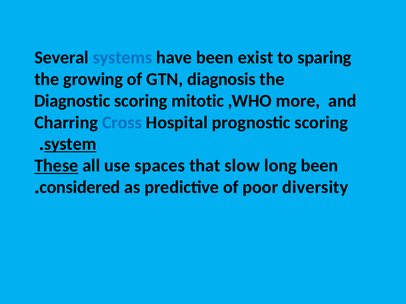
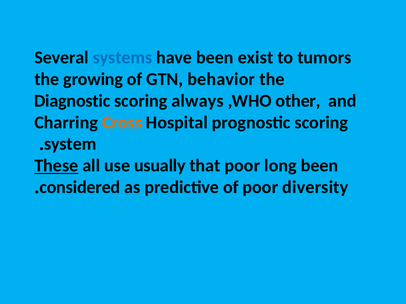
sparing: sparing -> tumors (324, 58)
diagnosis: diagnosis -> behavior (221, 79)
mitotic: mitotic -> always (198, 101)
more: more -> other (298, 101)
Cross colour: blue -> orange (122, 123)
system underline: present -> none (70, 144)
spaces: spaces -> usually (160, 166)
that slow: slow -> poor (242, 166)
